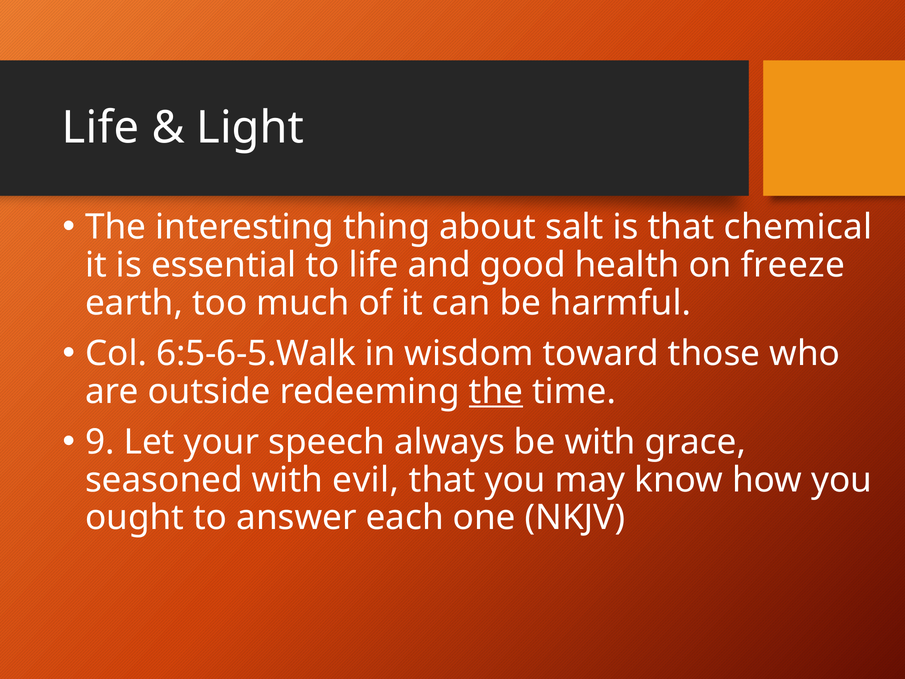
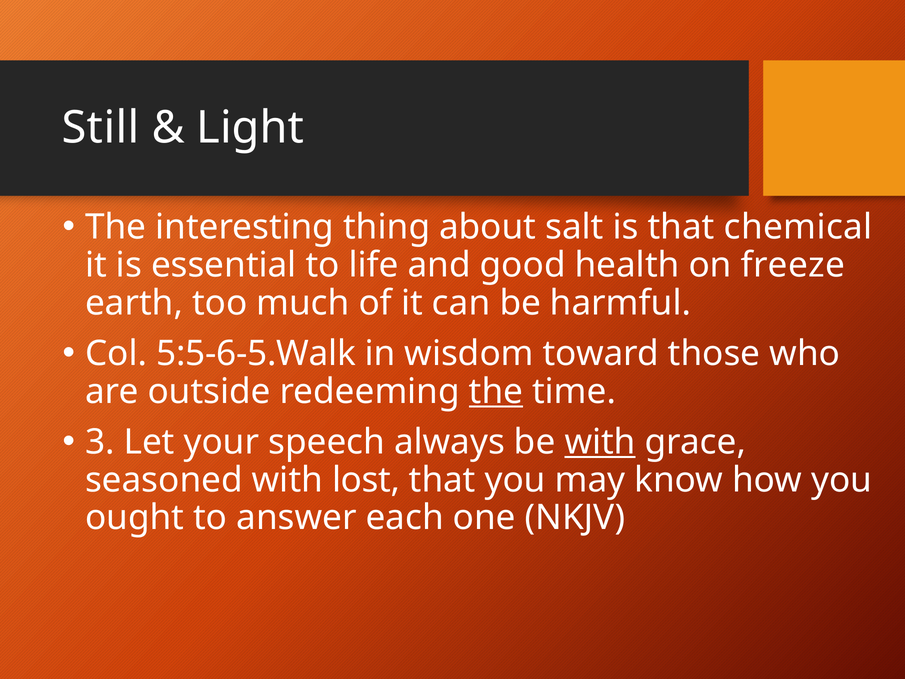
Life: Life -> Still (101, 128)
6:5-6-5.Walk: 6:5-6-5.Walk -> 5:5-6-5.Walk (256, 353)
9: 9 -> 3 (100, 442)
with underline: none -> present (600, 442)
evil: evil -> lost (366, 480)
